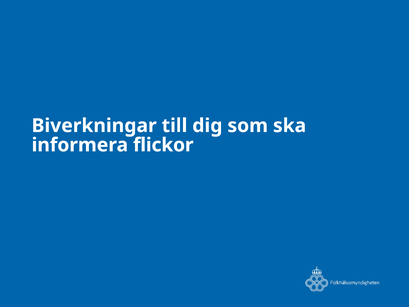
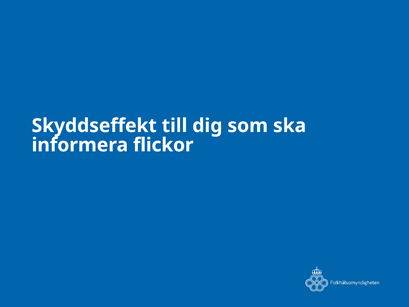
Biverkningar: Biverkningar -> Skyddseffekt (94, 126)
